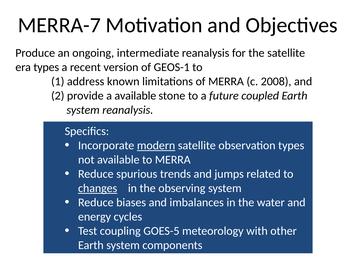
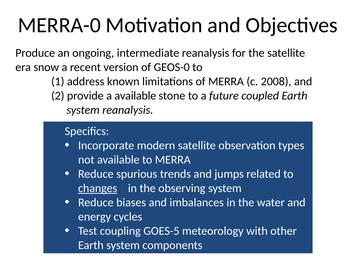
MERRA-7: MERRA-7 -> MERRA-0 (59, 25)
era types: types -> snow (46, 67)
GEOS-1: GEOS-1 -> GEOS-0 (172, 67)
modern underline: present -> none (156, 146)
